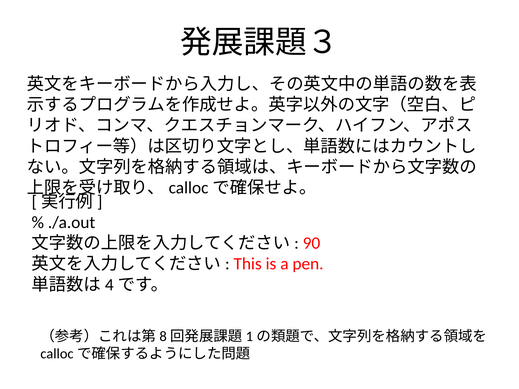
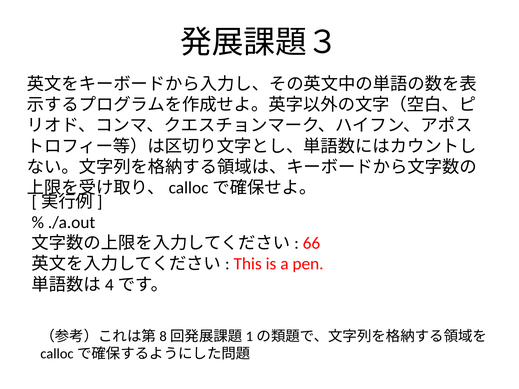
90: 90 -> 66 (311, 243)
